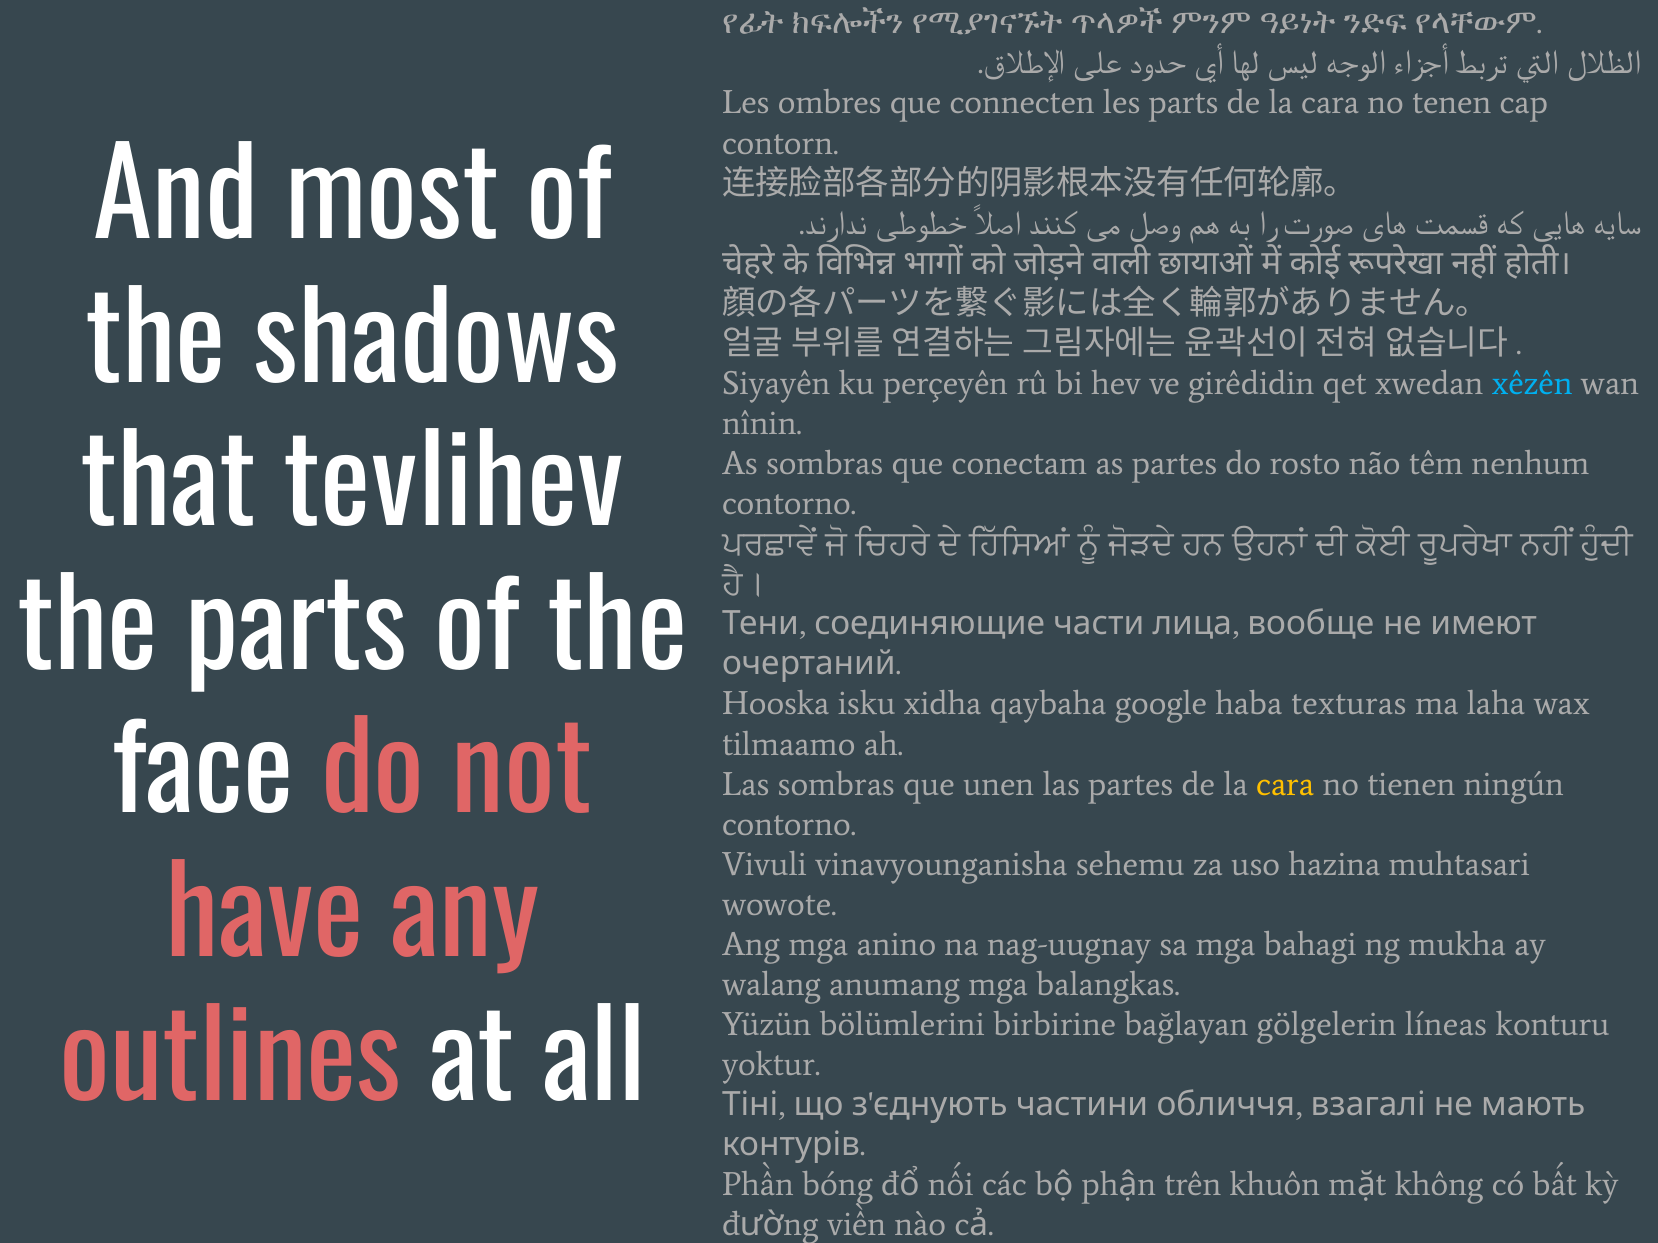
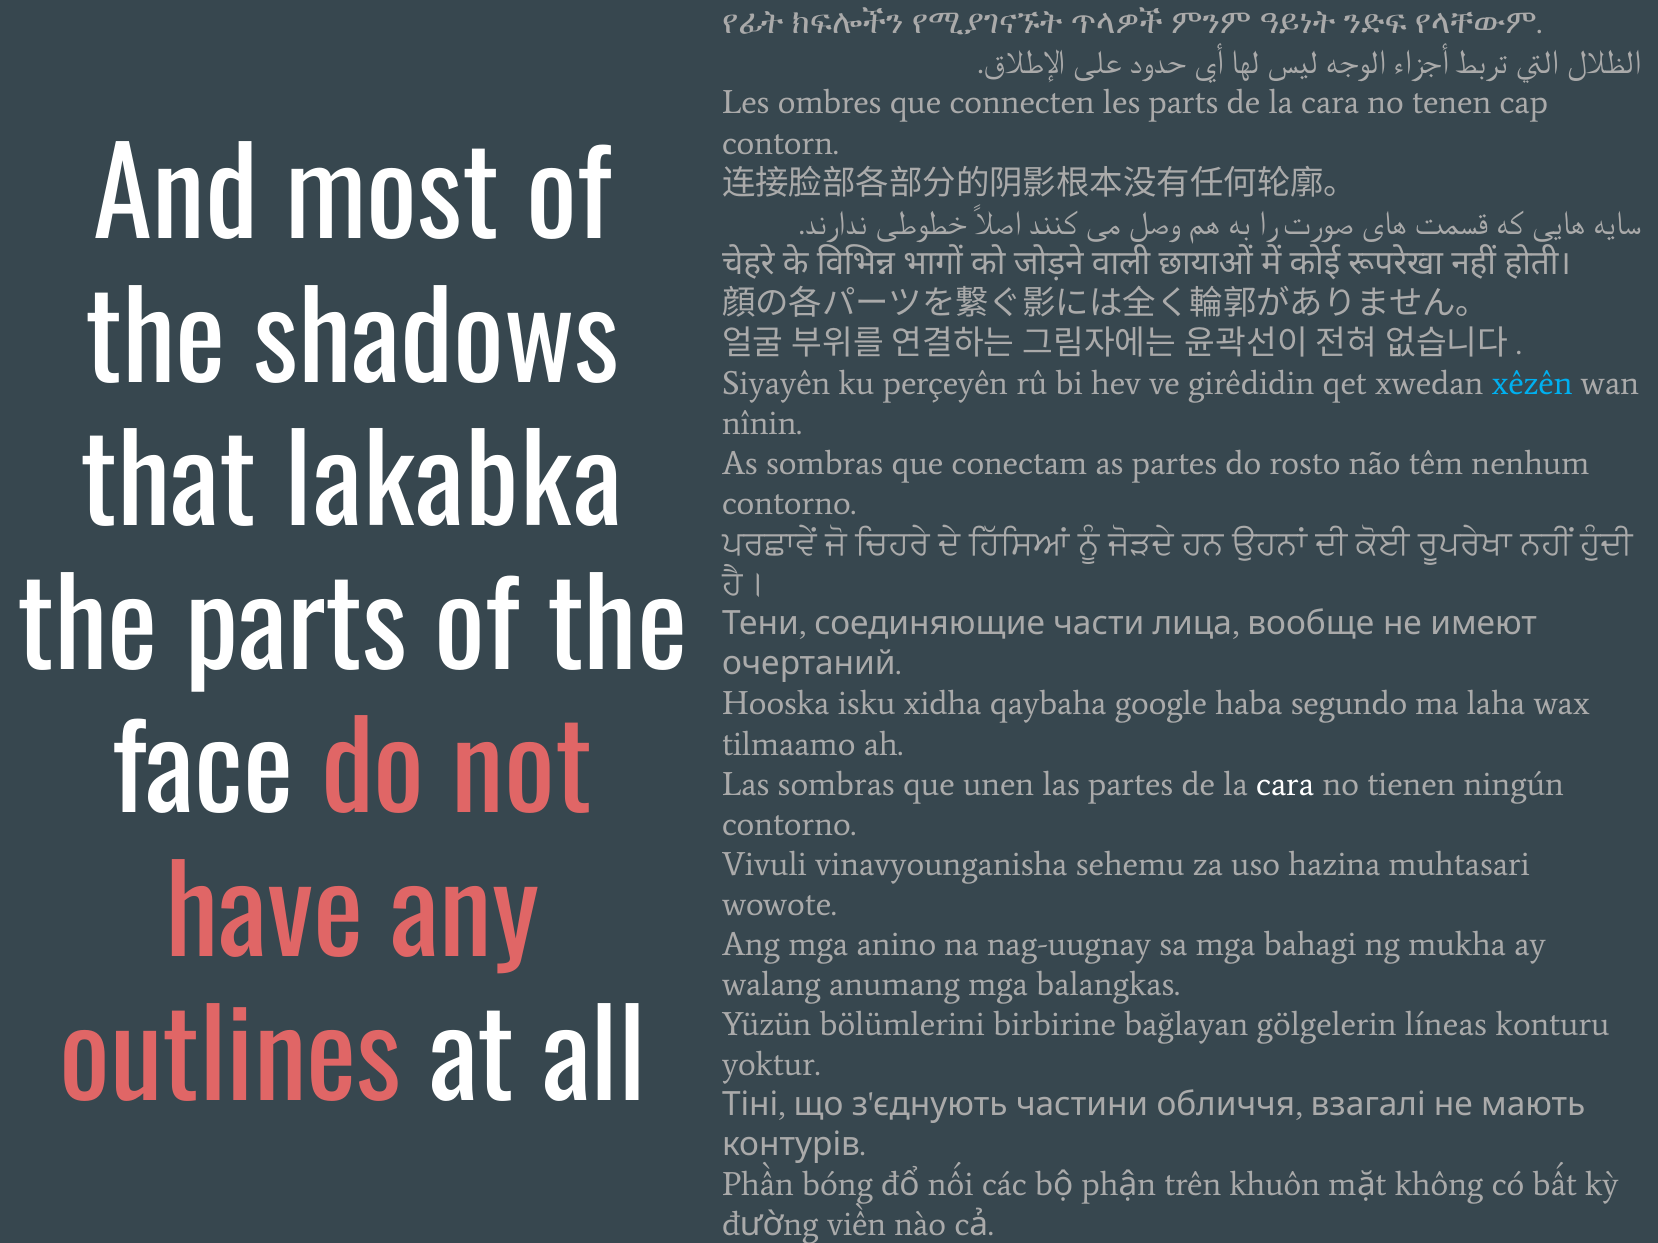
tevlihev: tevlihev -> lakabka (453, 486)
texturas: texturas -> segundo (1349, 704)
cara colour: yellow -> white (1285, 784)
